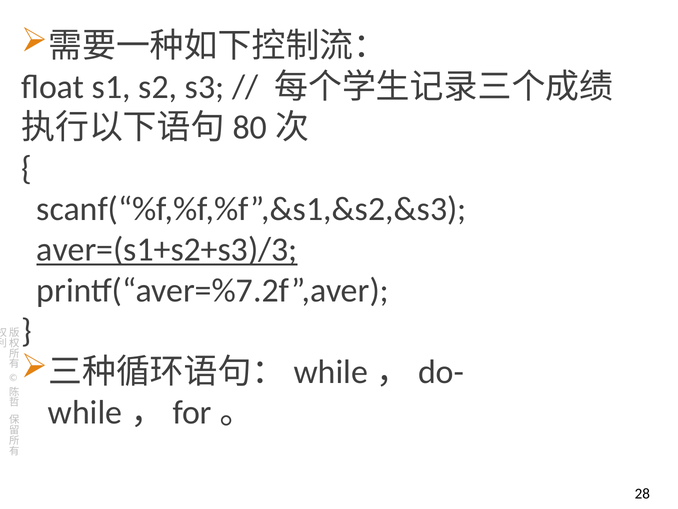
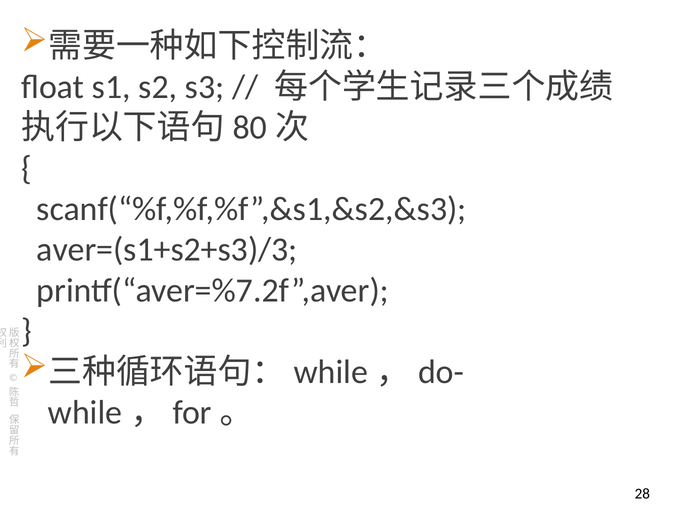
aver=(s1+s2+s3)/3 underline: present -> none (167, 250)
